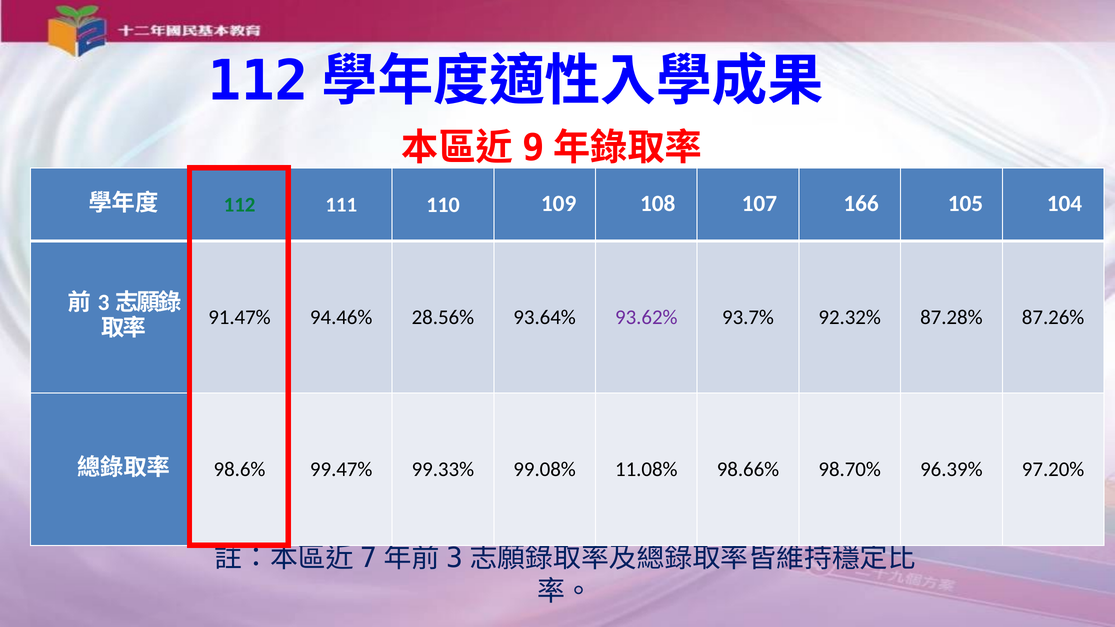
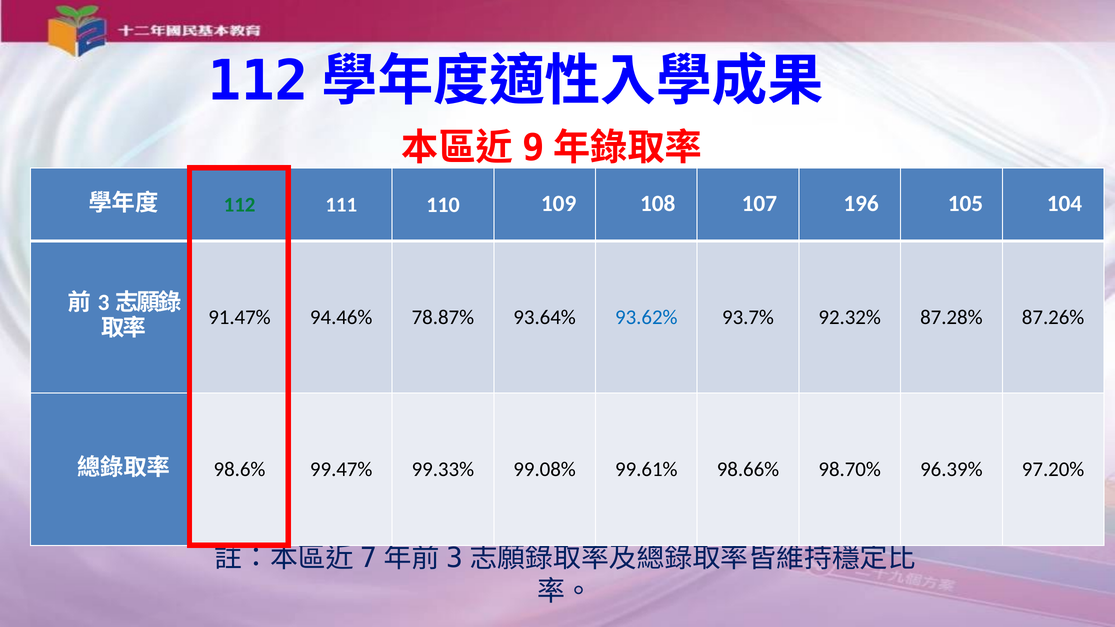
166: 166 -> 196 (861, 203)
28.56%: 28.56% -> 78.87% (443, 317)
93.62% colour: purple -> blue (646, 317)
11.08%: 11.08% -> 99.61% (646, 470)
